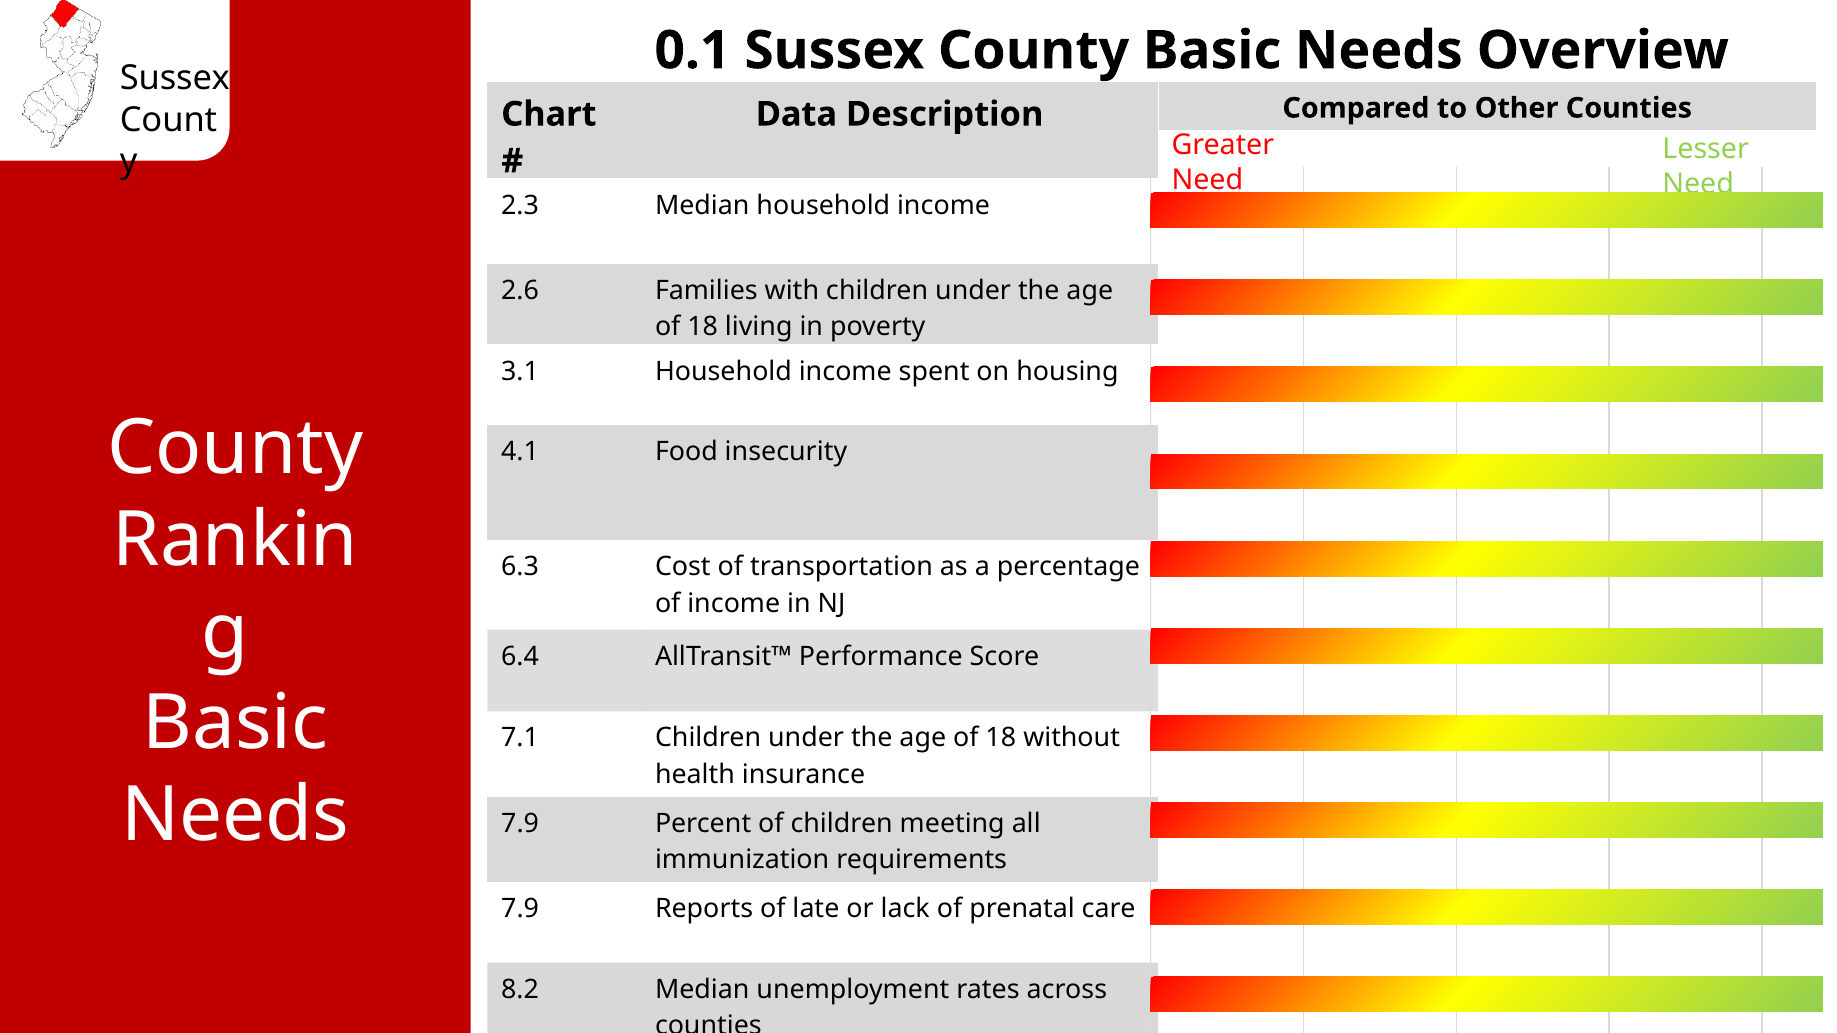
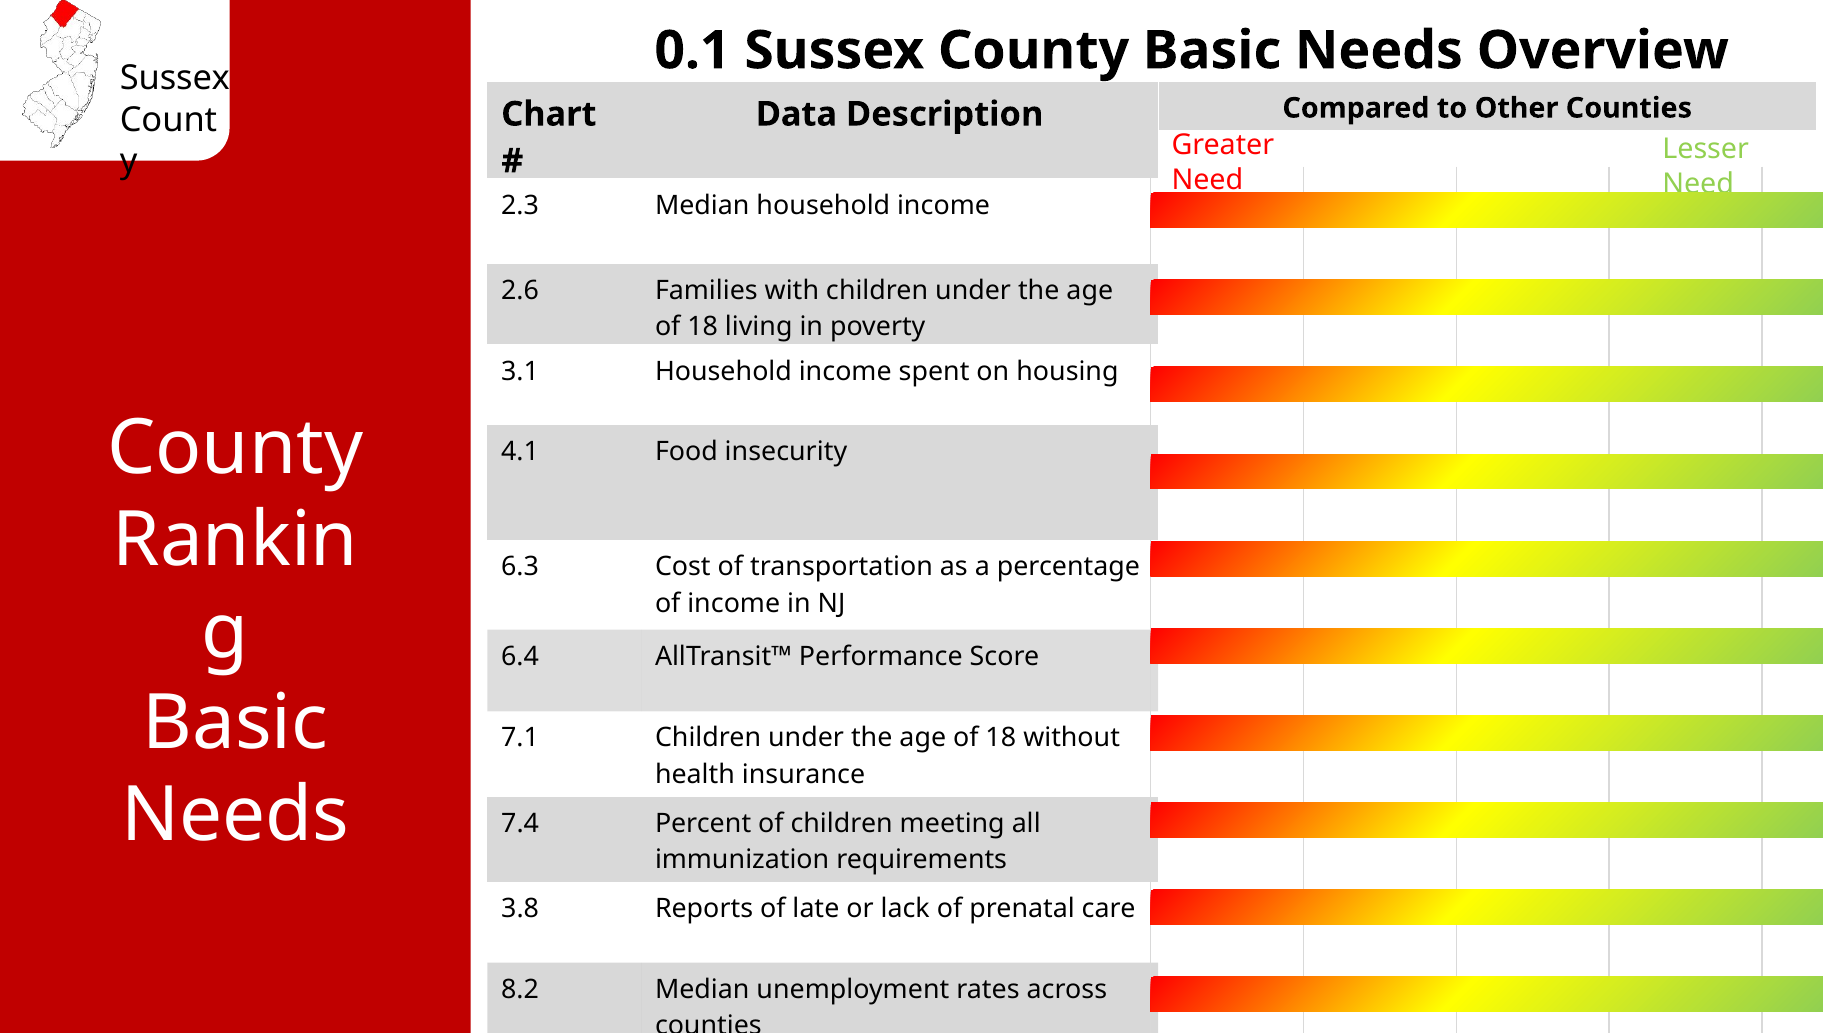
7.9: 7.9 -> 7.4 (520, 824)
7.9: 7.9 -> 3.8 (520, 909)
